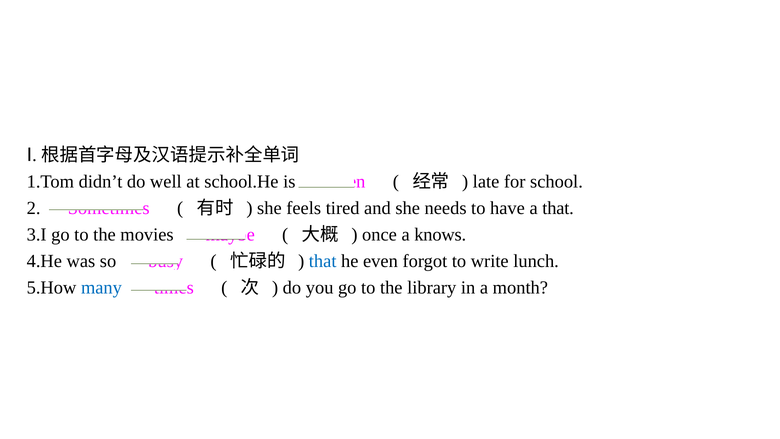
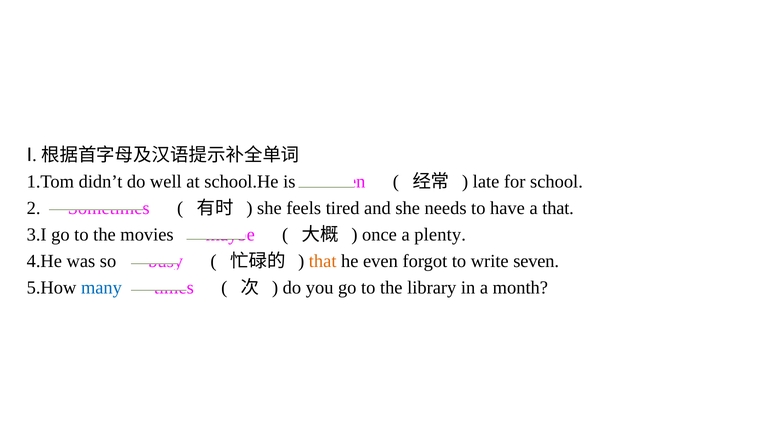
knows: knows -> plenty (440, 235)
that colour: blue -> orange (323, 261)
lunch: lunch -> seven (536, 261)
